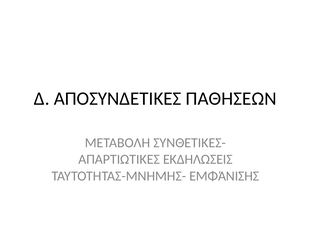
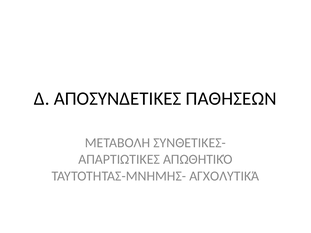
ΕΚΔΗΛΩΣΕΙΣ: ΕΚΔΗΛΩΣΕΙΣ -> ΑΠΩΘΗΤΙΚΌ (198, 160)
ΕΜΦΆΝΙΣΗΣ: ΕΜΦΆΝΙΣΗΣ -> ΑΓΧΟΛΥΤΙΚΆ (224, 176)
